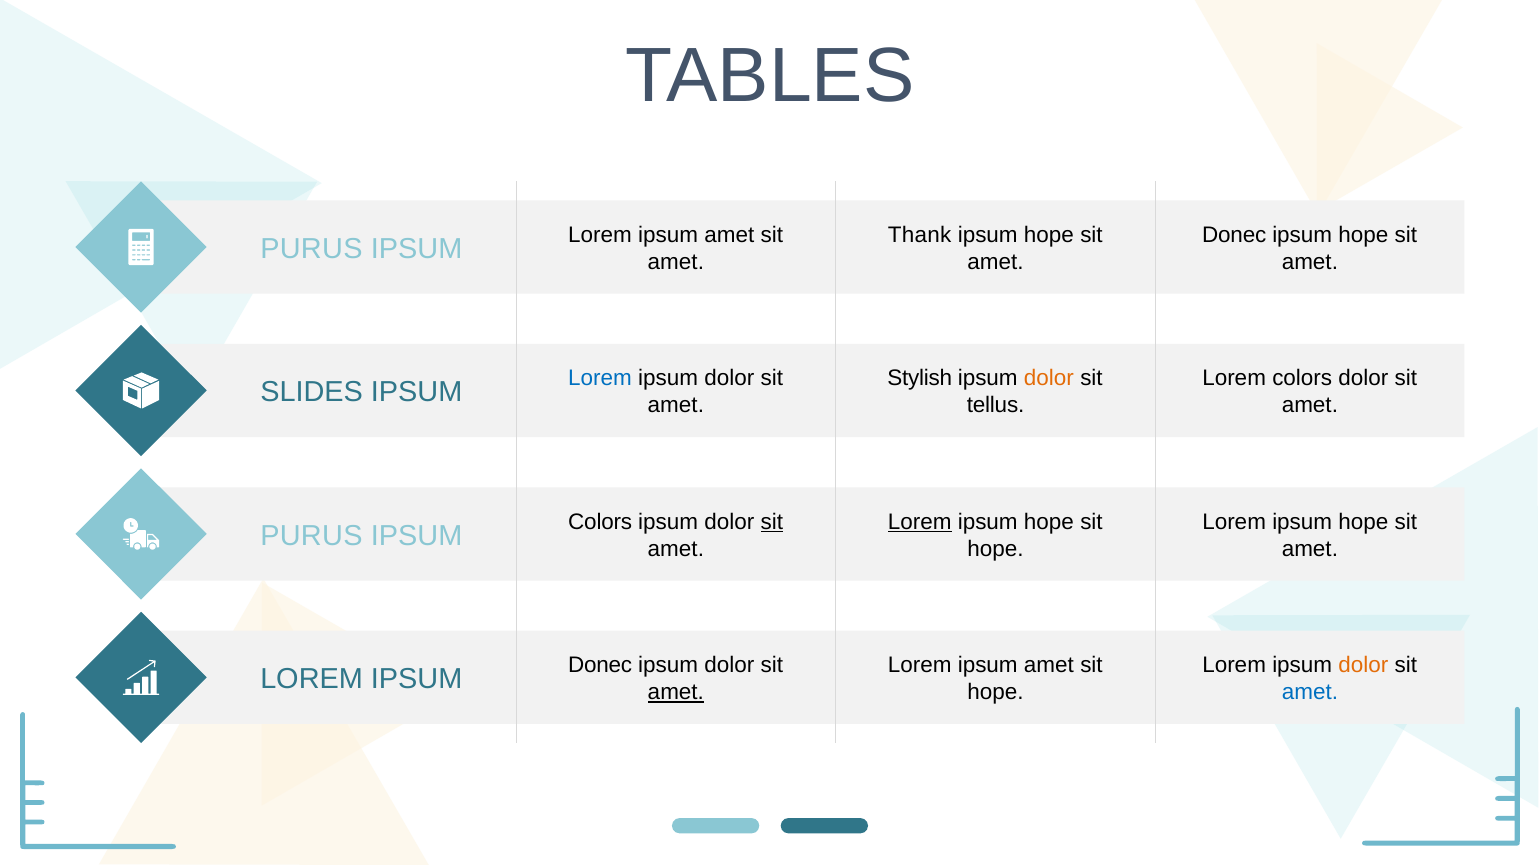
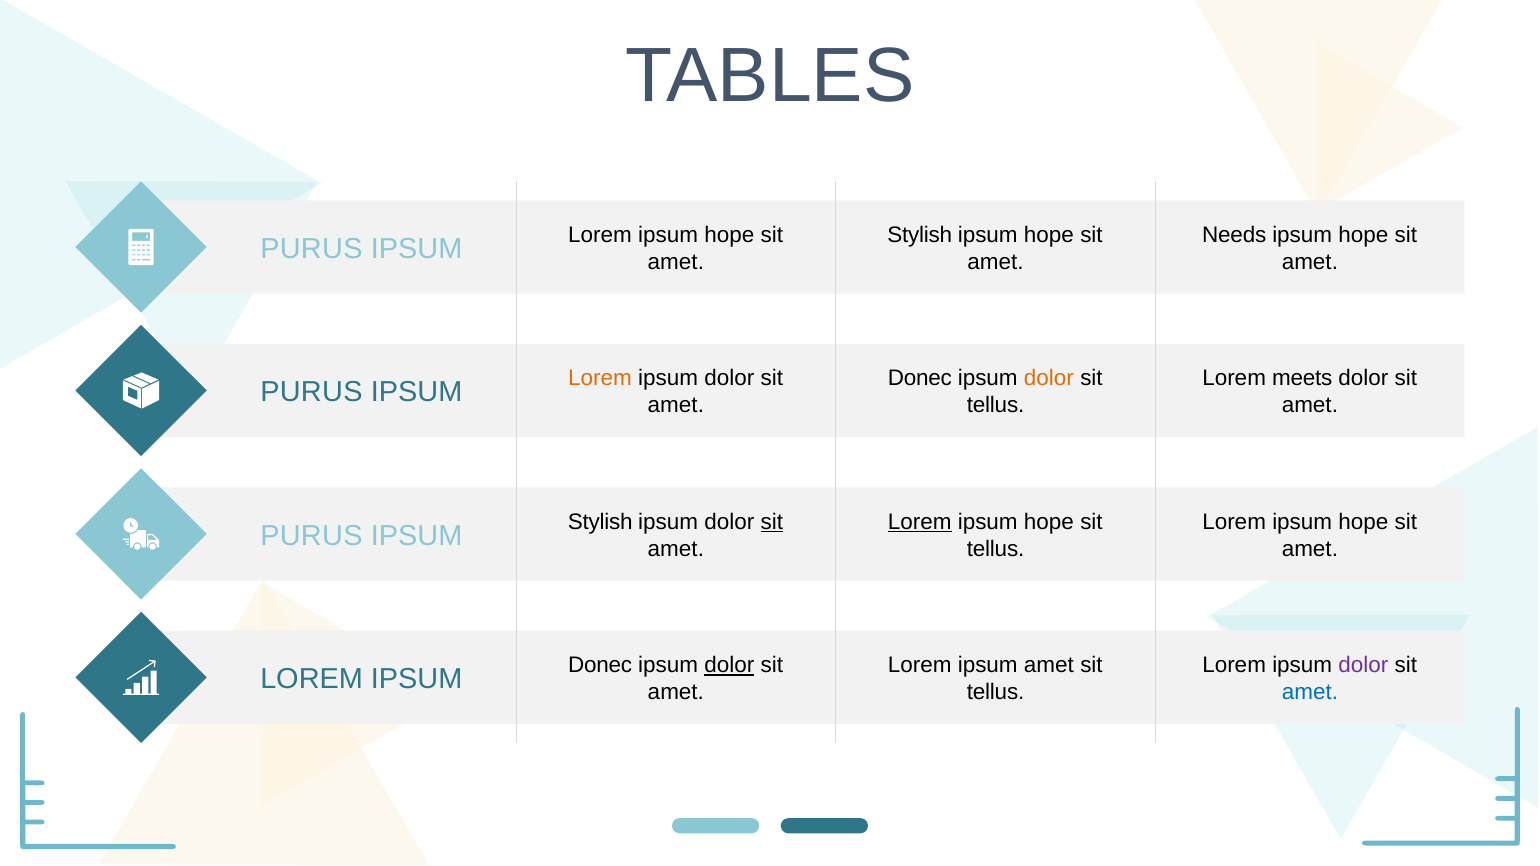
amet: amet -> hope (729, 235)
Thank: Thank -> Stylish (920, 235)
Donec: Donec -> Needs (1234, 235)
Lorem colour: blue -> orange (600, 379)
Stylish: Stylish -> Donec (920, 379)
Lorem colors: colors -> meets (1302, 379)
SLIDES: SLIDES -> PURUS (311, 393)
Colors: Colors -> Stylish (600, 522)
hope: hope -> tellus (996, 549)
dolor underline: none -> present (729, 666)
dolor colour: orange -> purple (1363, 666)
amet underline: present -> none (676, 693)
hope: hope -> tellus (996, 693)
